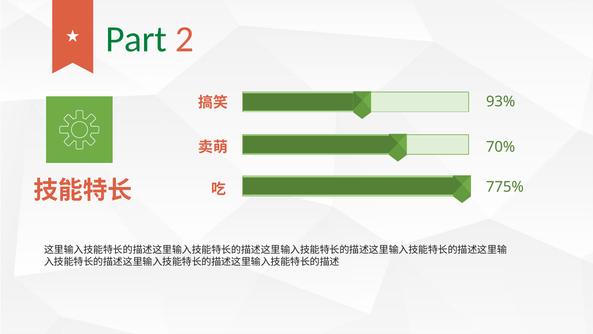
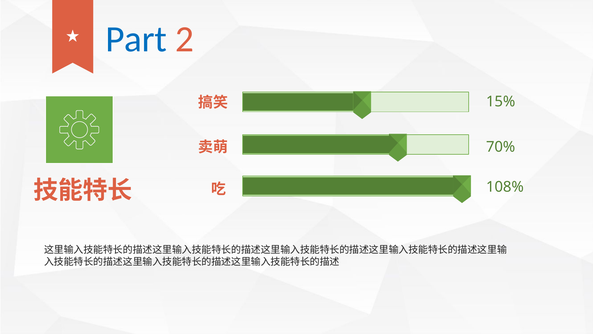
Part colour: green -> blue (136, 39)
93%: 93% -> 15% (501, 101)
775%: 775% -> 108% (505, 187)
